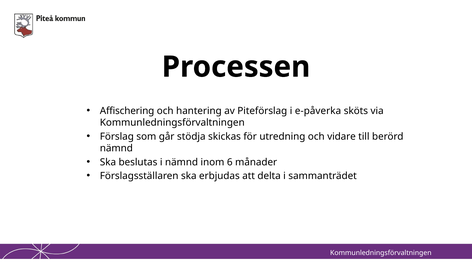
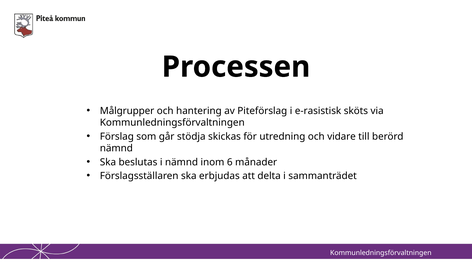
Affischering: Affischering -> Målgrupper (127, 111)
e-påverka: e-påverka -> e-rasistisk (318, 111)
